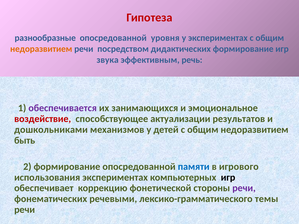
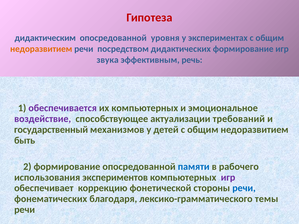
разнообразные: разнообразные -> дидактическим (45, 38)
их занимающихся: занимающихся -> компьютерных (145, 108)
воздействие colour: red -> purple (43, 119)
результатов: результатов -> требований (239, 119)
дошкольниками: дошкольниками -> государственный (51, 130)
игрового: игрового -> рабочего (239, 167)
использования экспериментах: экспериментах -> экспериментов (115, 178)
игр colour: black -> purple (228, 178)
речи colour: purple -> blue (244, 188)
речевыми: речевыми -> благодаря (113, 199)
